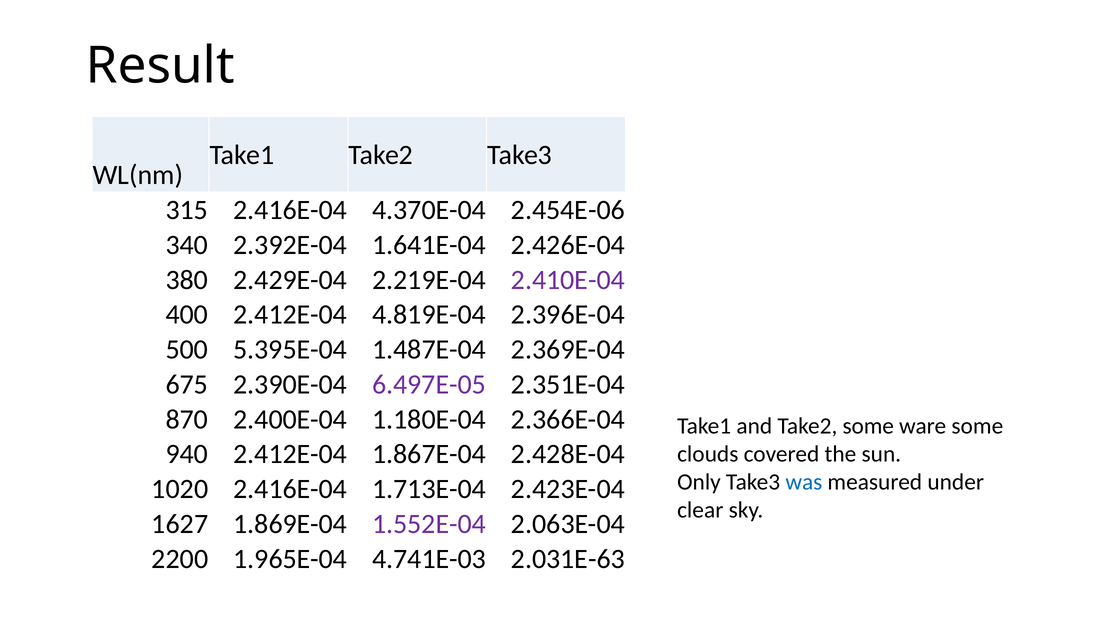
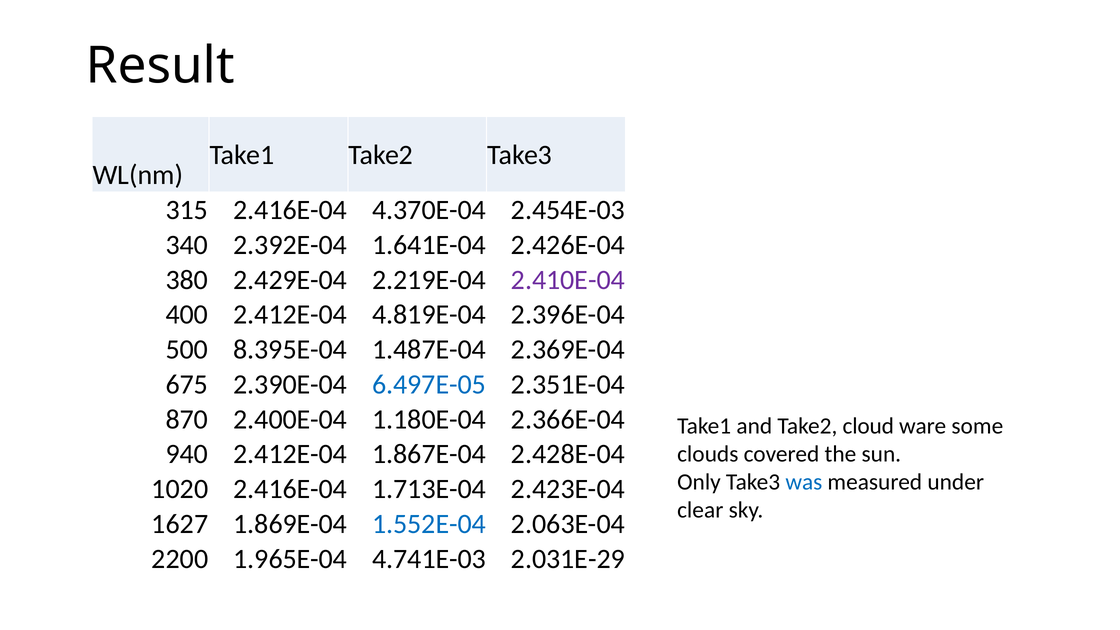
2.454E-06: 2.454E-06 -> 2.454E-03 (568, 210)
5.395E-04: 5.395E-04 -> 8.395E-04 (290, 350)
6.497E-05 colour: purple -> blue (429, 384)
Take2 some: some -> cloud (868, 426)
1.552E-04 colour: purple -> blue (429, 524)
2.031E-63: 2.031E-63 -> 2.031E-29 (568, 559)
